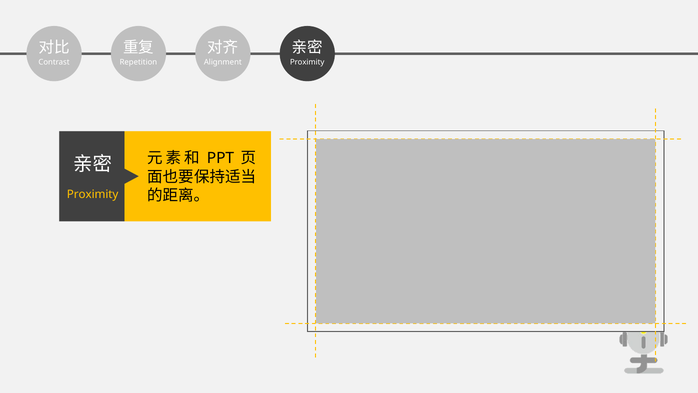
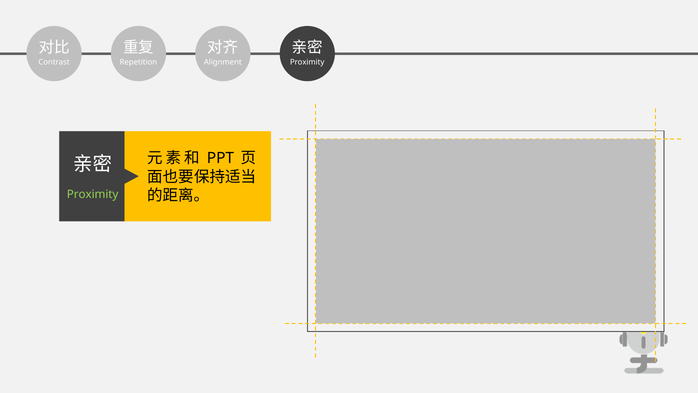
Proximity colour: yellow -> light green (93, 194)
